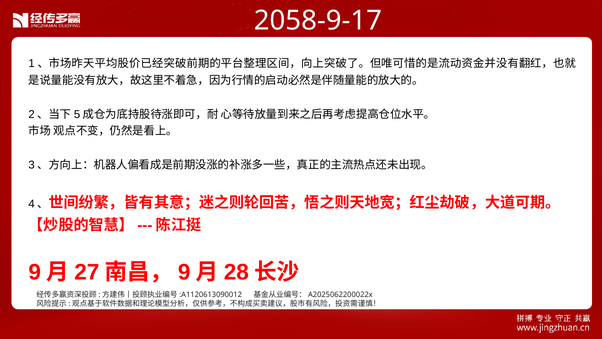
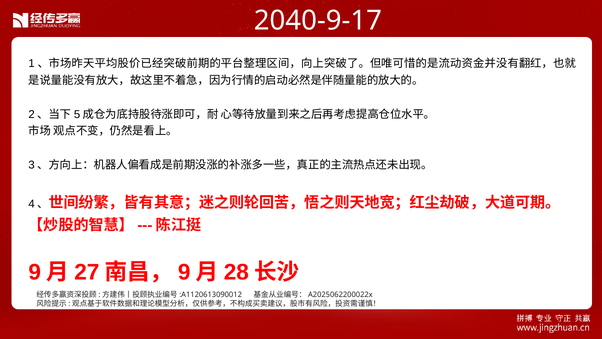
2058-9-17: 2058-9-17 -> 2040-9-17 (318, 21)
